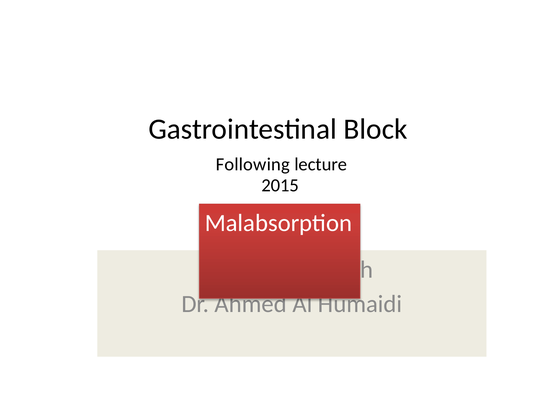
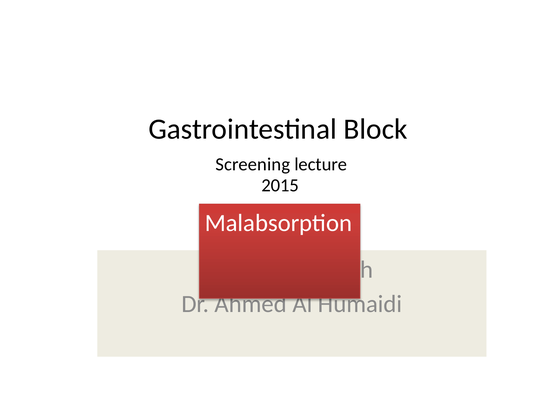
Following: Following -> Screening (253, 164)
